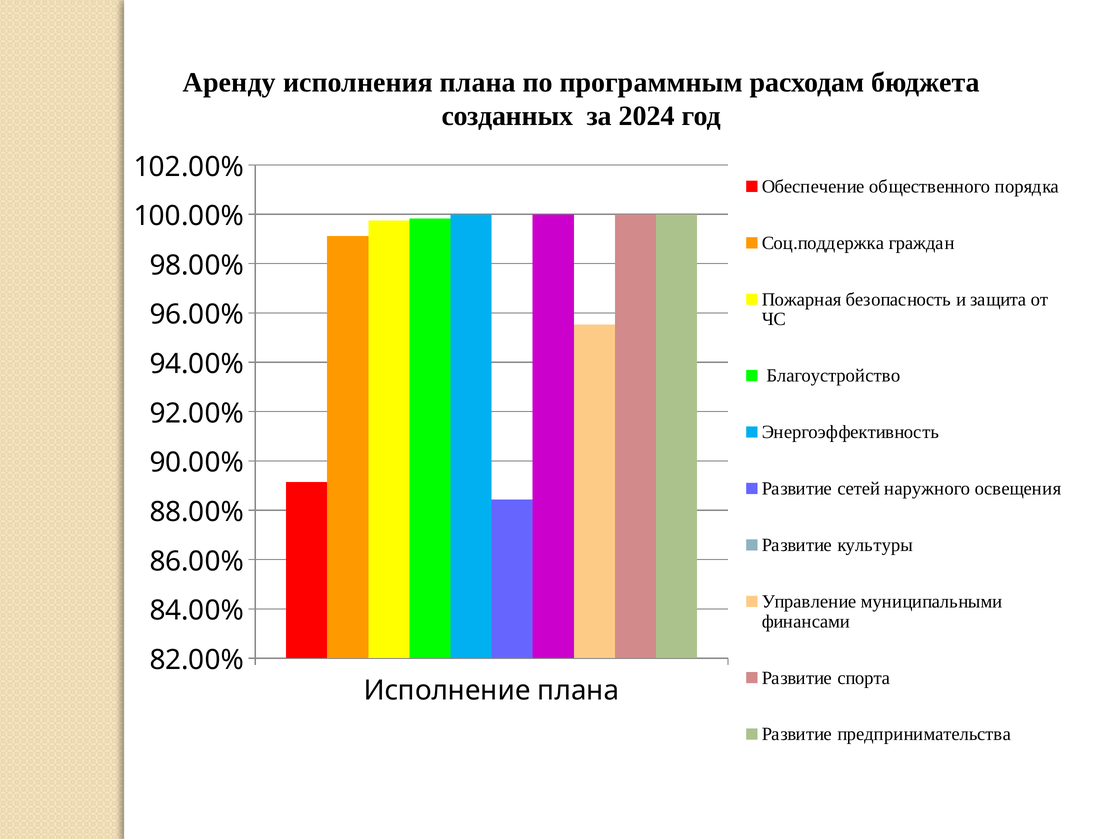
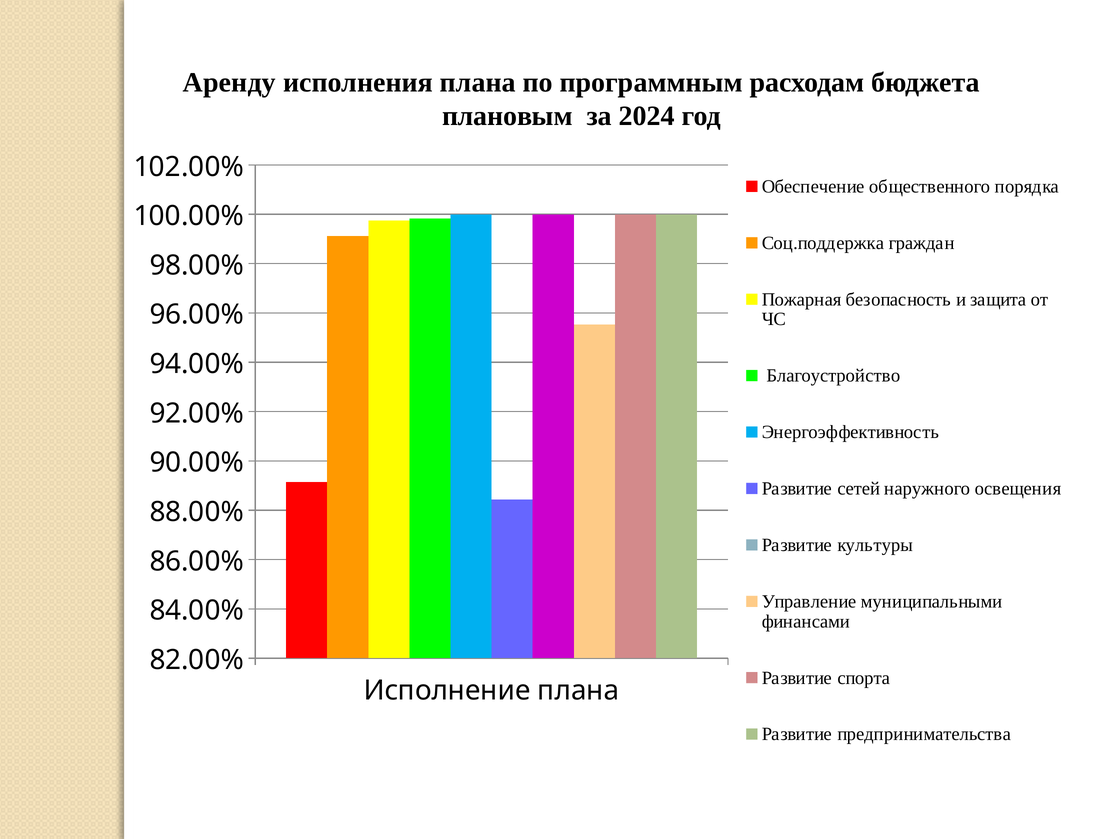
созданных: созданных -> плановым (507, 116)
